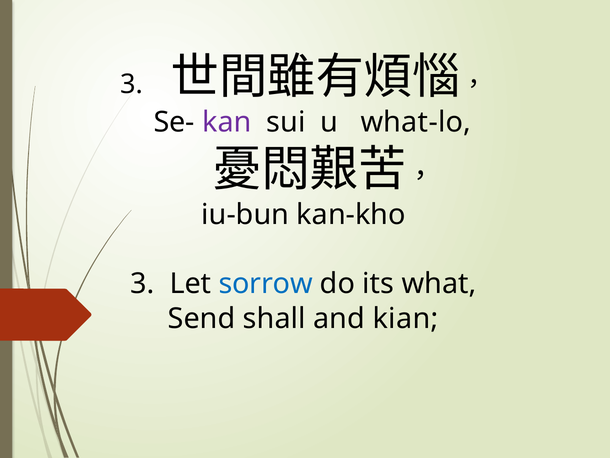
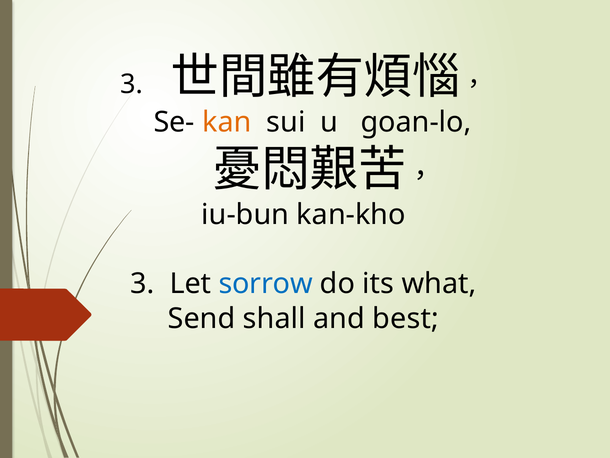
kan colour: purple -> orange (227, 122)
what-lo: what-lo -> goan-lo (416, 122)
kian: kian -> best (406, 318)
